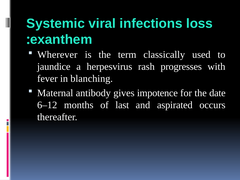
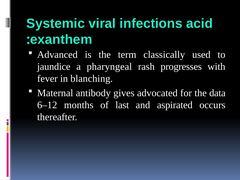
loss: loss -> acid (199, 24)
Wherever: Wherever -> Advanced (57, 55)
herpesvirus: herpesvirus -> pharyngeal (109, 67)
impotence: impotence -> advocated (157, 93)
date: date -> data (217, 93)
